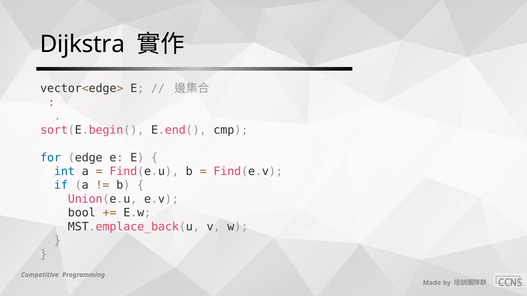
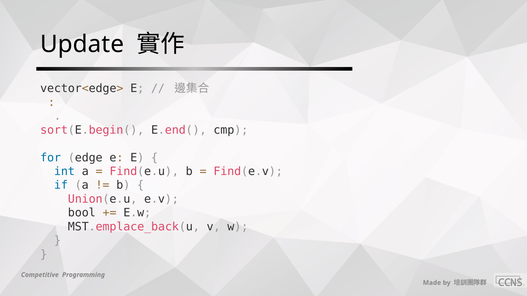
Dijkstra: Dijkstra -> Update (82, 44)
